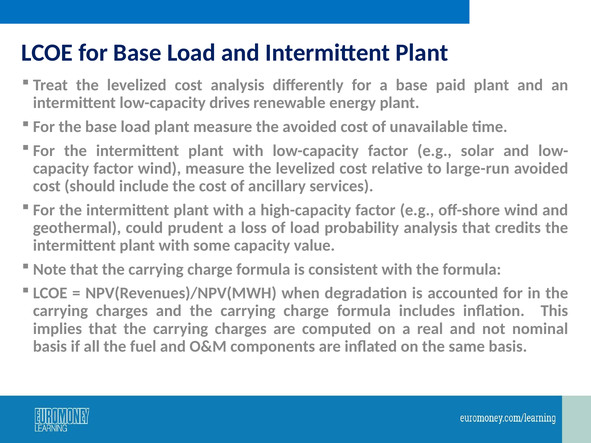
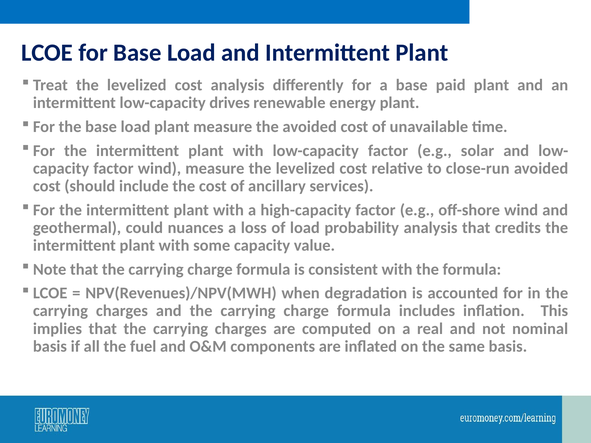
large-run: large-run -> close-run (478, 168)
prudent: prudent -> nuances (196, 228)
